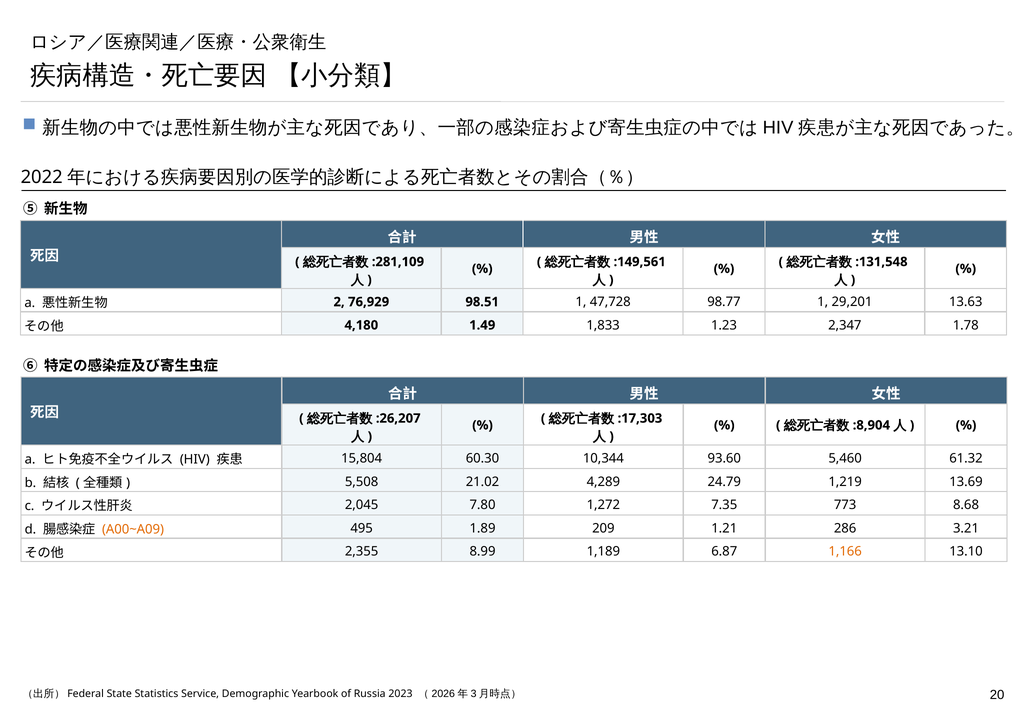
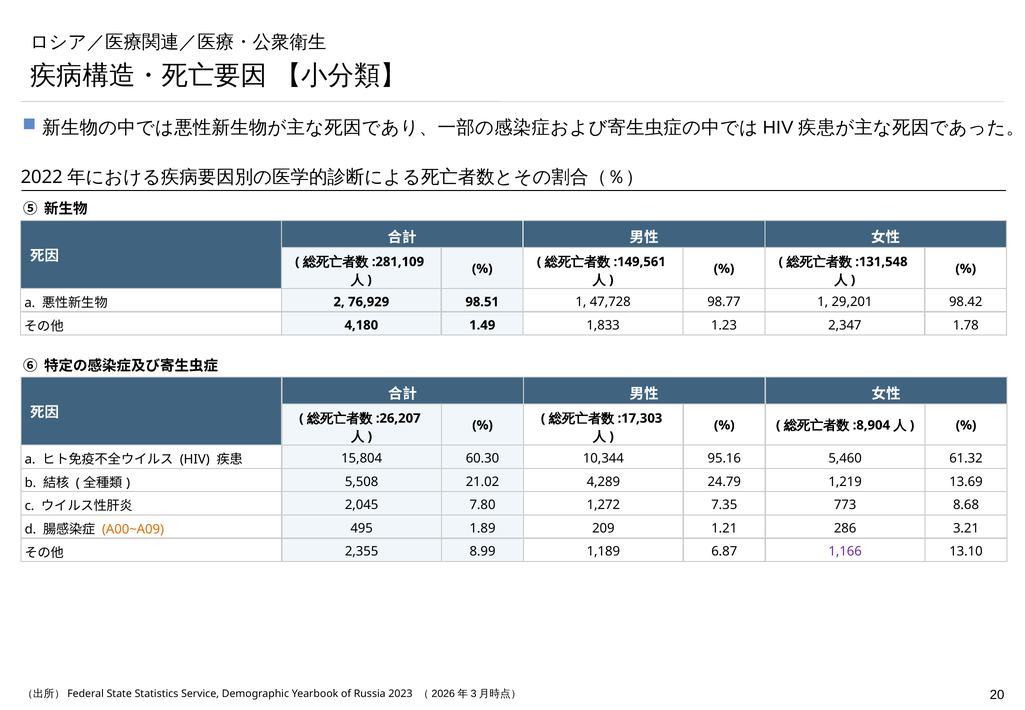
13.63: 13.63 -> 98.42 (966, 302)
93.60: 93.60 -> 95.16 (724, 458)
1,166 colour: orange -> purple (845, 551)
